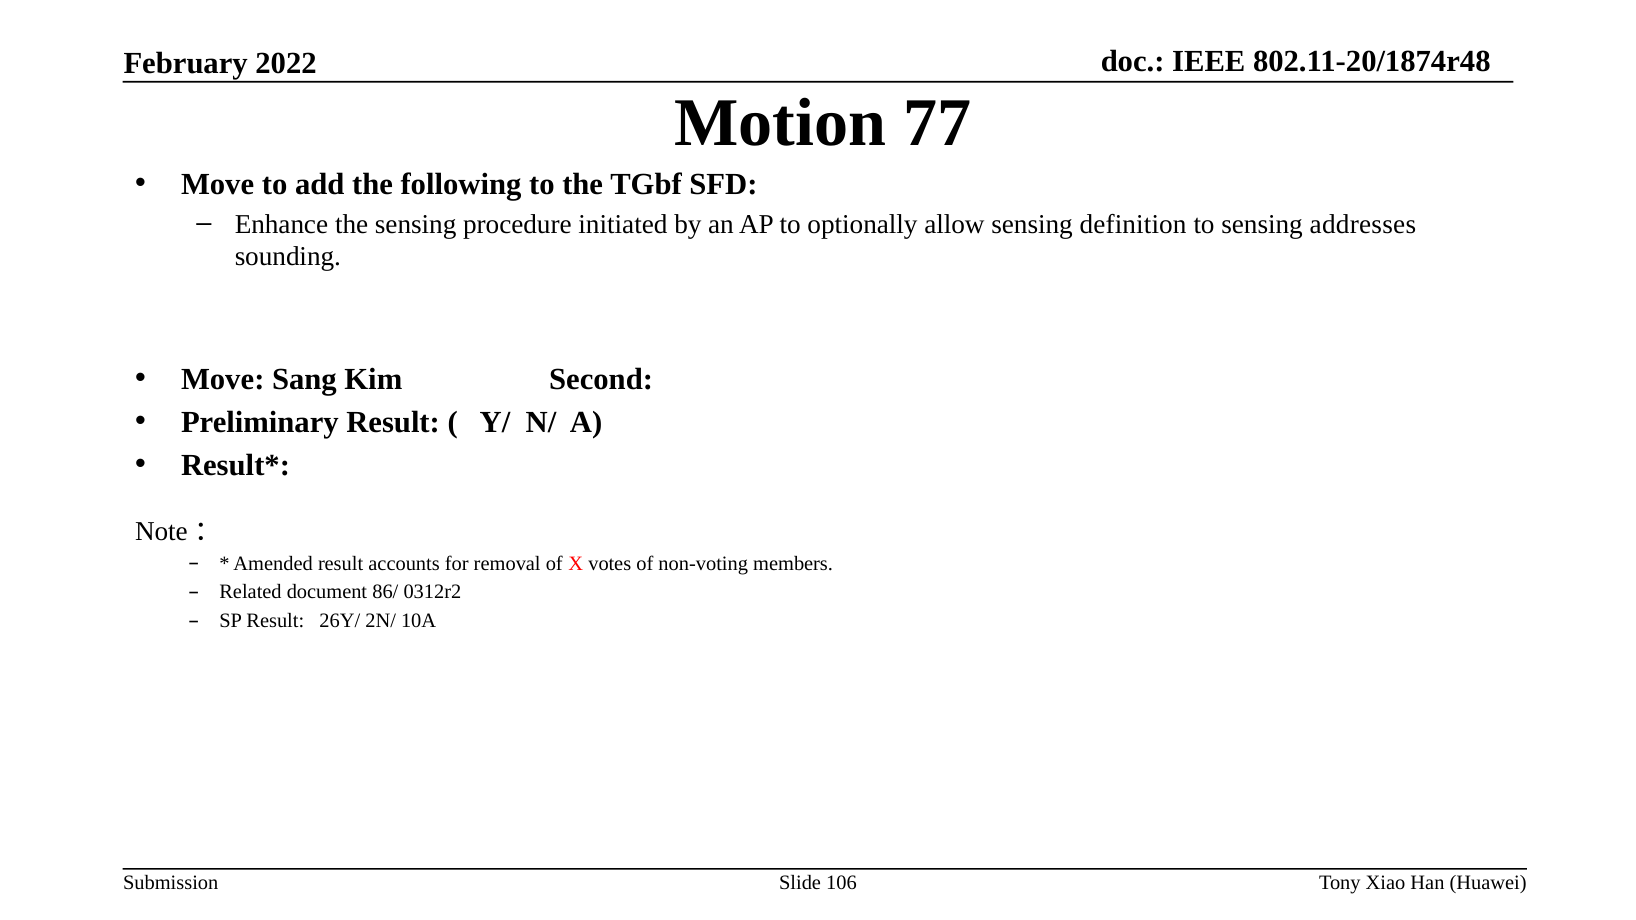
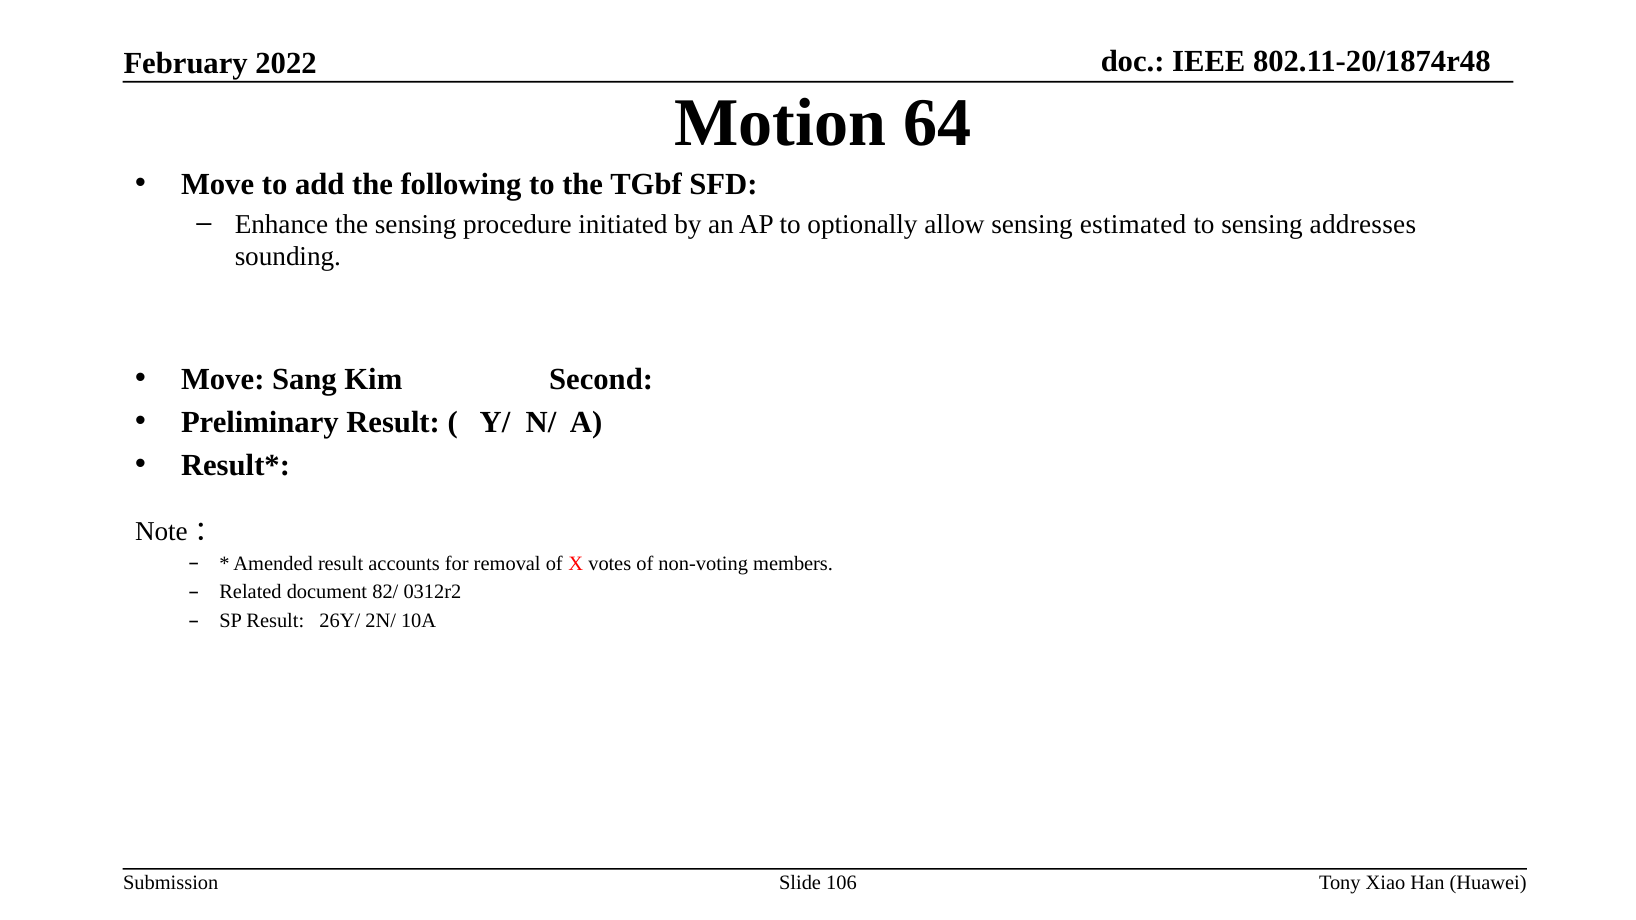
77: 77 -> 64 (937, 123)
definition: definition -> estimated (1133, 224)
86/: 86/ -> 82/ (385, 592)
